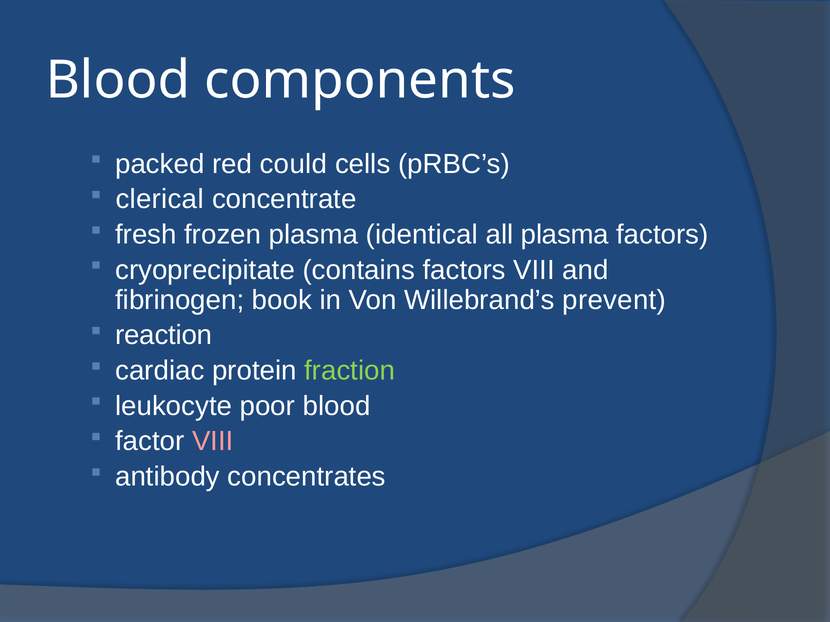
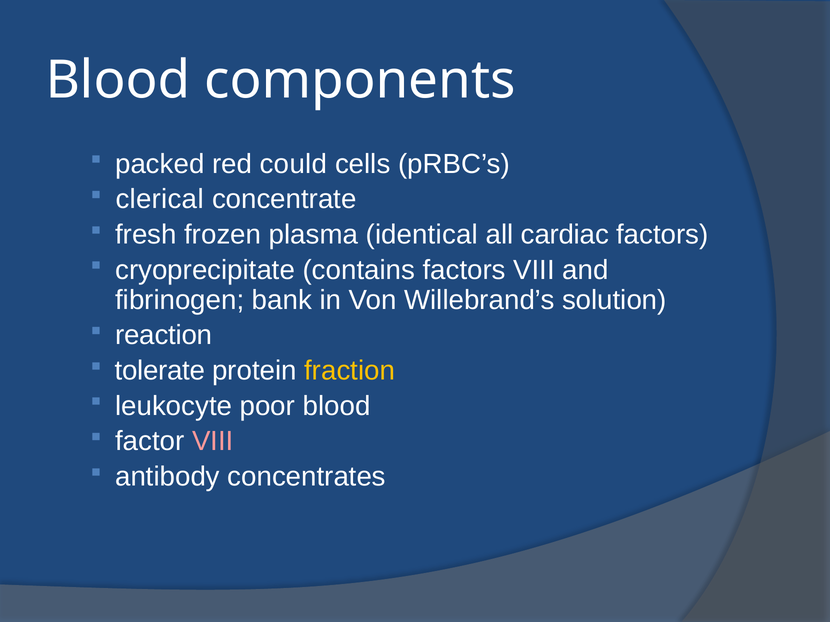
all plasma: plasma -> cardiac (565, 235)
book: book -> bank (282, 300)
prevent: prevent -> solution (614, 300)
cardiac: cardiac -> tolerate (160, 371)
fraction colour: light green -> yellow (350, 371)
